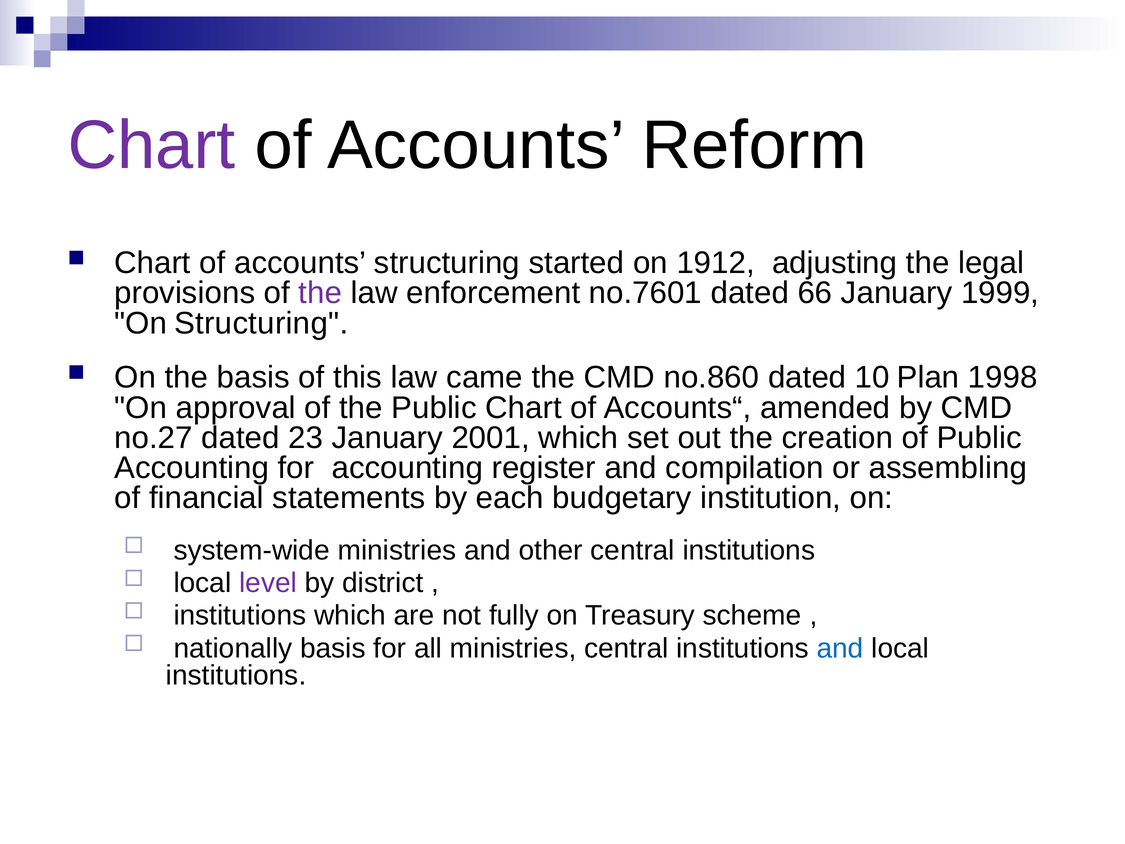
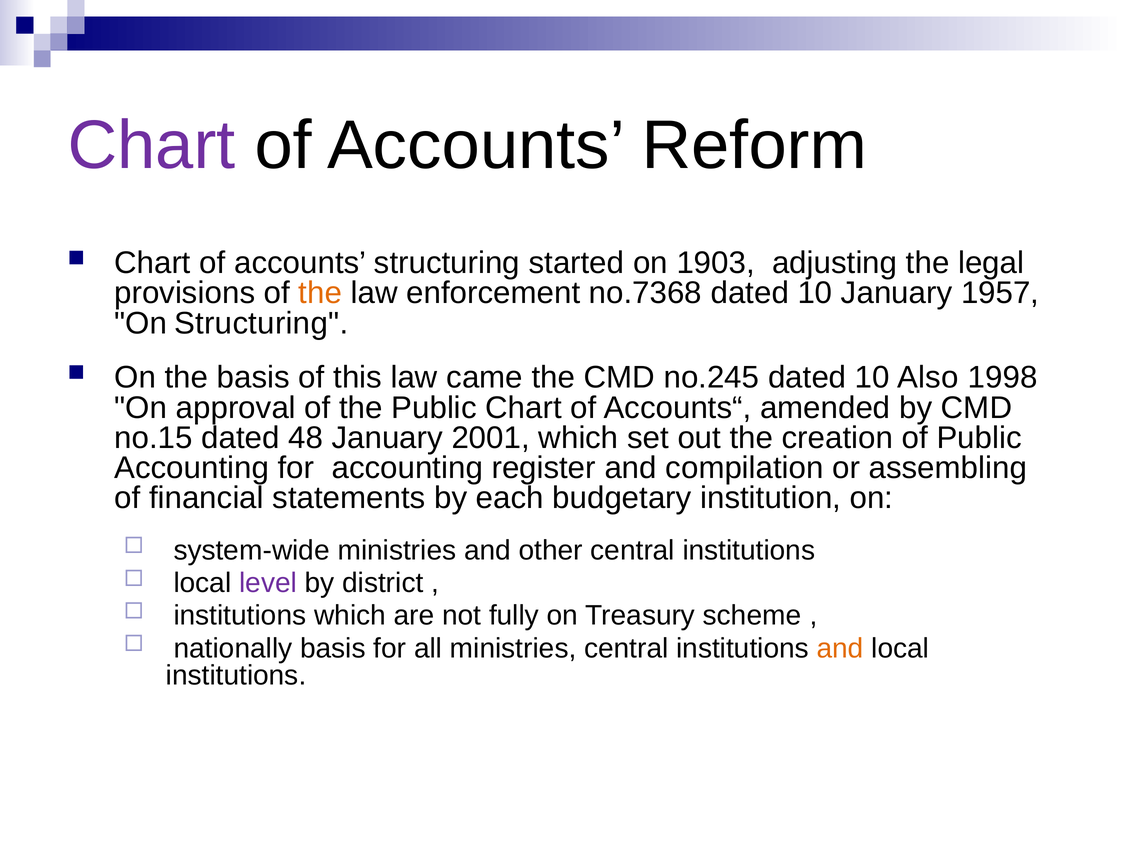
1912: 1912 -> 1903 (716, 263)
the colour: purple -> orange (320, 293)
no.7601: no.7601 -> no.7368 (645, 293)
66: 66 -> 10 (815, 293)
1999: 1999 -> 1957 (1000, 293)
no.860: no.860 -> no.245 (711, 378)
Plan: Plan -> Also (928, 378)
no.27: no.27 -> no.15 (153, 438)
23: 23 -> 48 (306, 438)
and colour: blue -> orange (840, 648)
